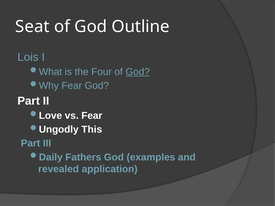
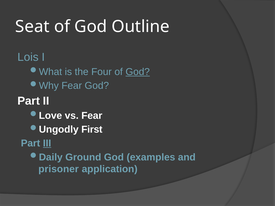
This: This -> First (92, 130)
III underline: none -> present (47, 143)
Fathers: Fathers -> Ground (83, 157)
revealed: revealed -> prisoner (59, 169)
